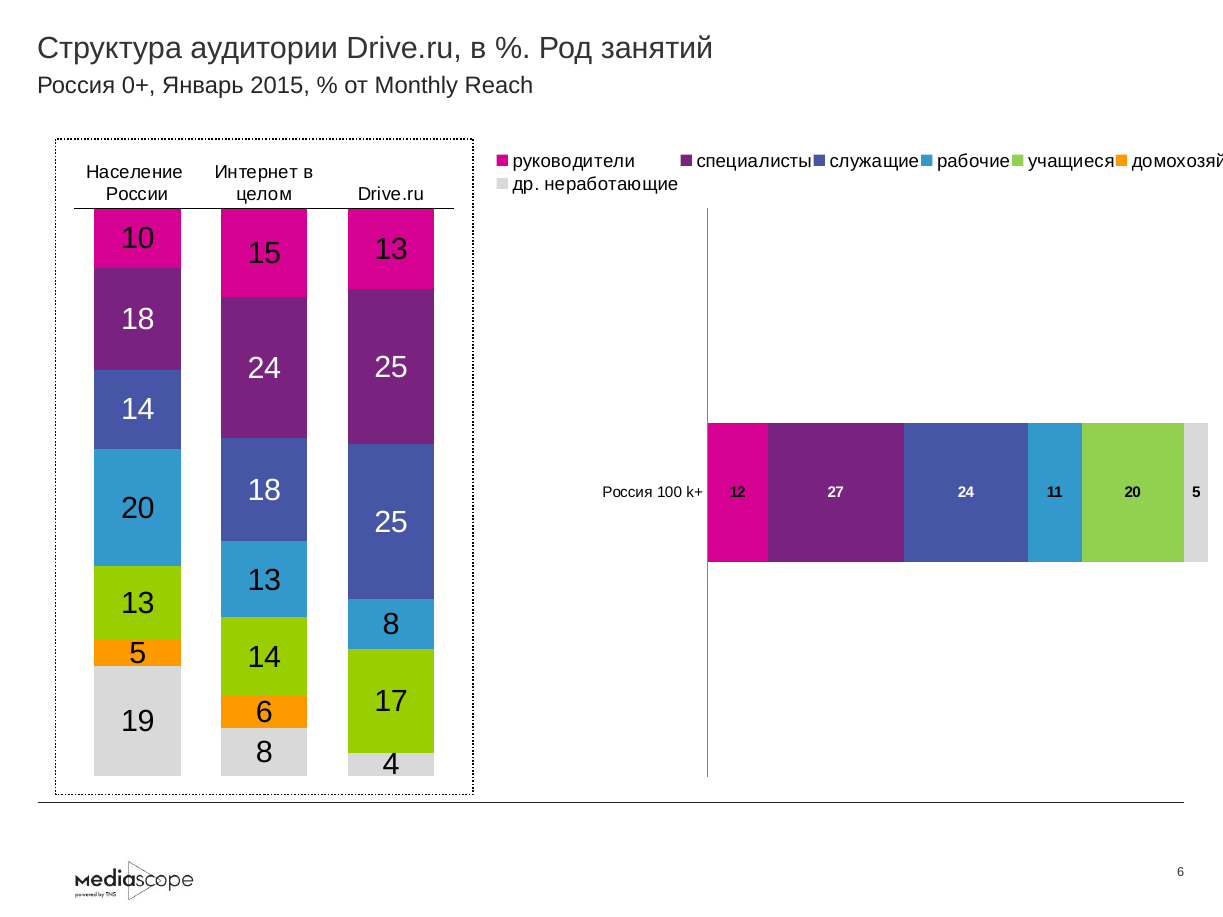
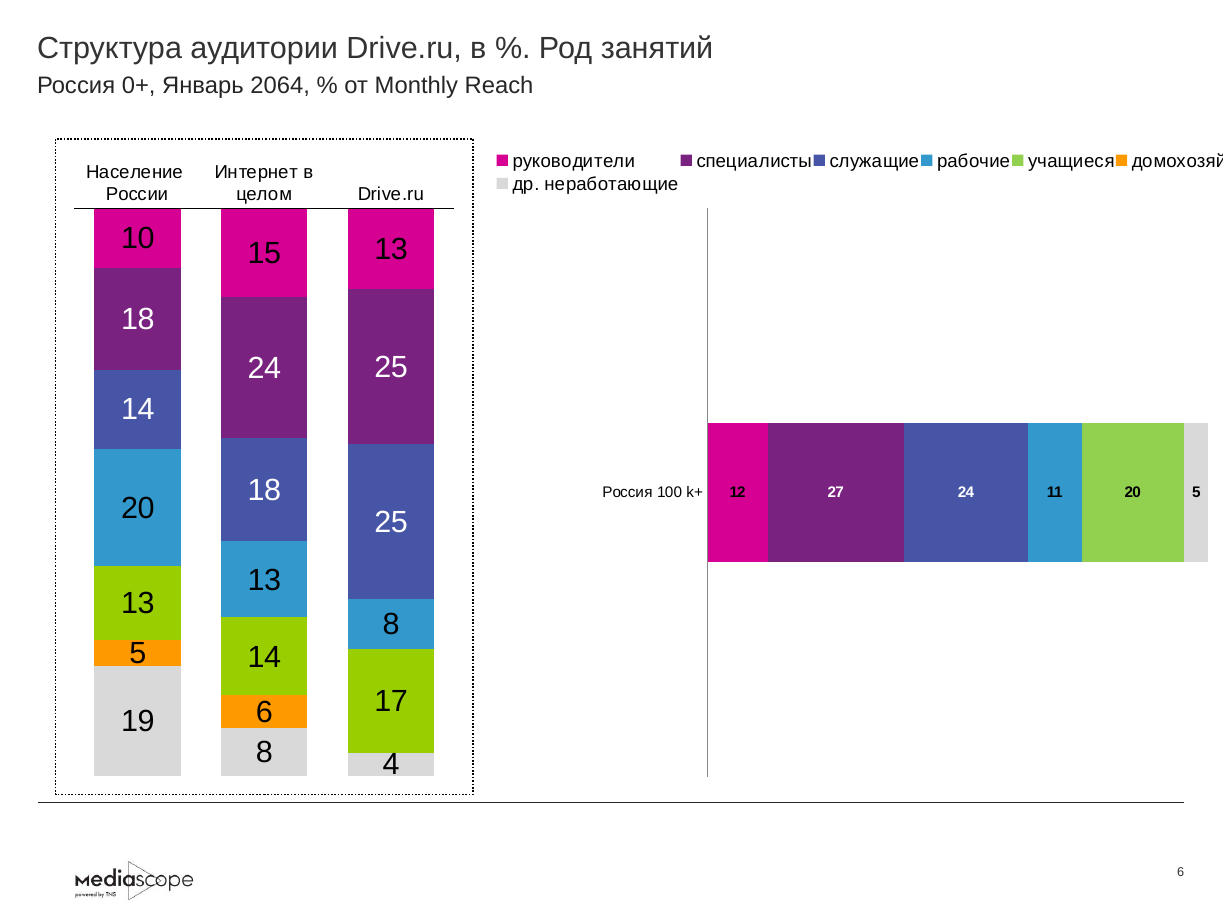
2015: 2015 -> 2064 (280, 86)
